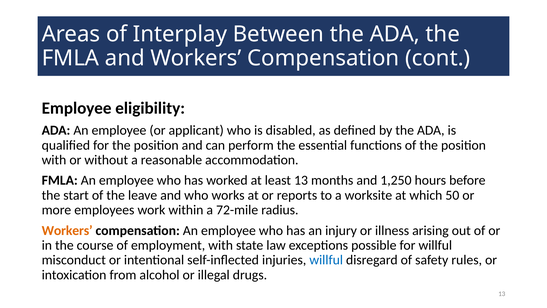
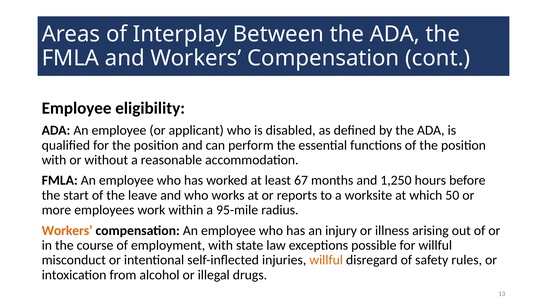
least 13: 13 -> 67 (301, 180)
72-mile: 72-mile -> 95-mile (237, 210)
willful colour: blue -> orange (326, 260)
